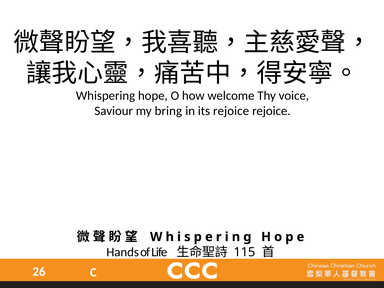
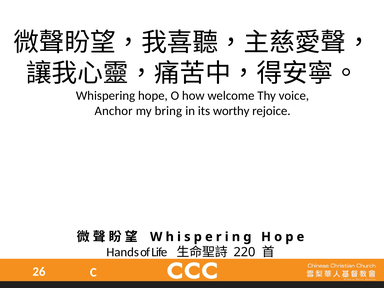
Saviour: Saviour -> Anchor (114, 111)
its rejoice: rejoice -> worthy (231, 111)
115: 115 -> 220 (245, 252)
